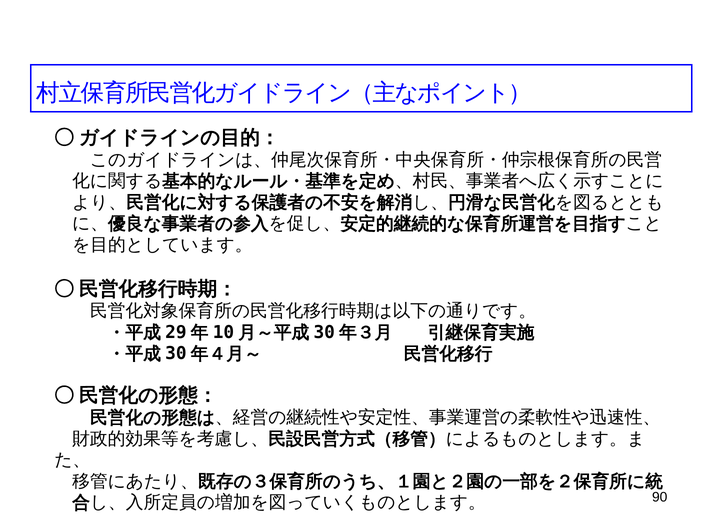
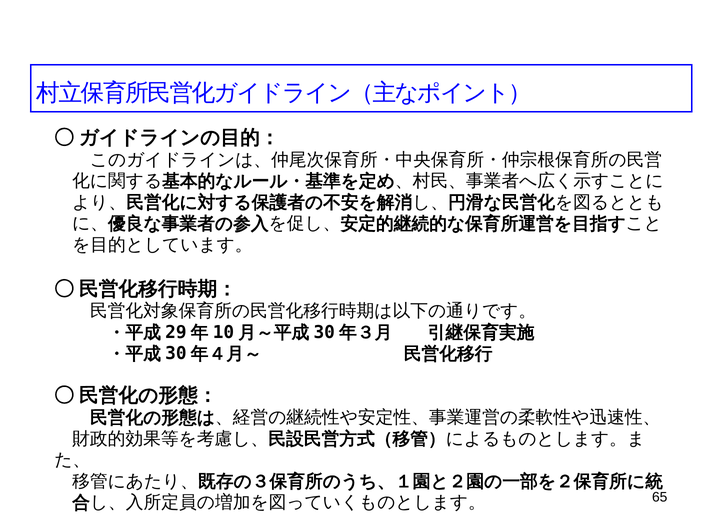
90: 90 -> 65 (660, 498)
